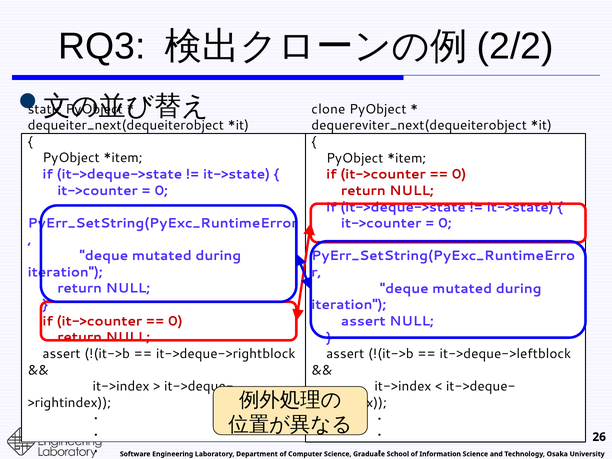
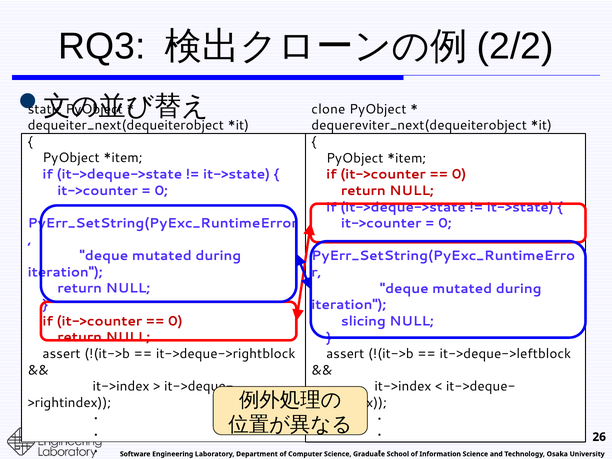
assert: assert -> slicing (363, 321)
